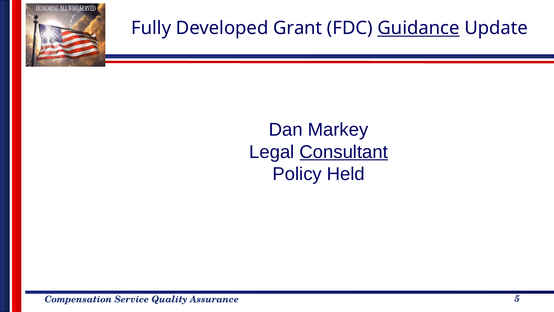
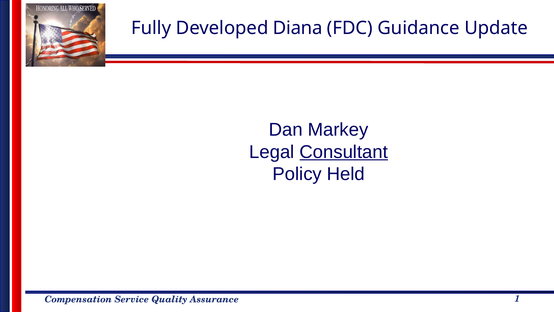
Grant: Grant -> Diana (298, 28)
Guidance underline: present -> none (419, 28)
5: 5 -> 1 (517, 298)
